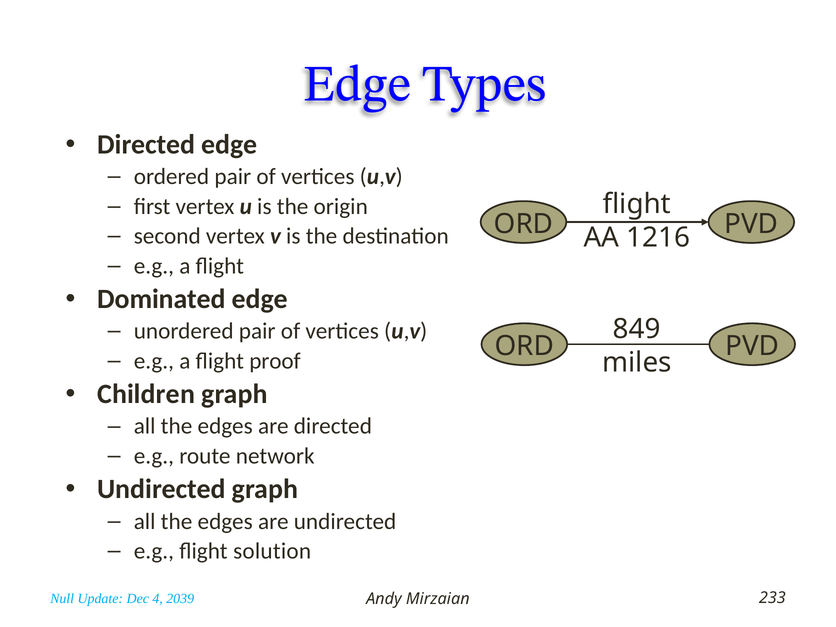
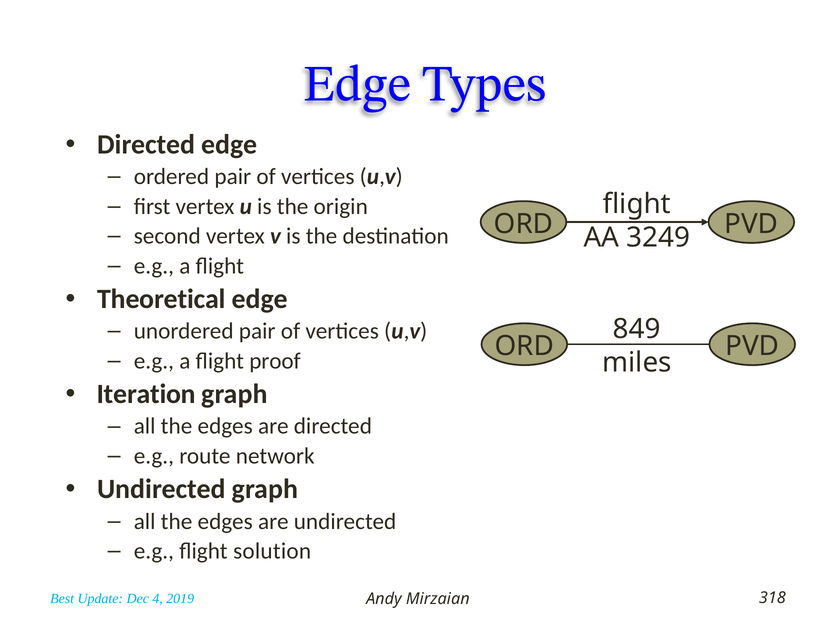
1216: 1216 -> 3249 (658, 237)
Dominated: Dominated -> Theoretical (161, 299)
Children: Children -> Iteration (146, 394)
Null: Null -> Best (62, 599)
2039: 2039 -> 2019 (180, 599)
233: 233 -> 318 (772, 598)
